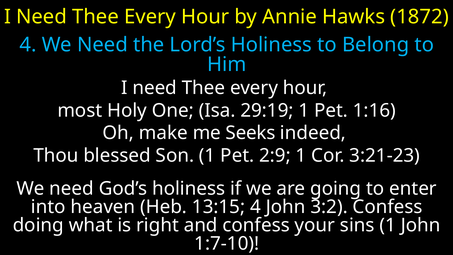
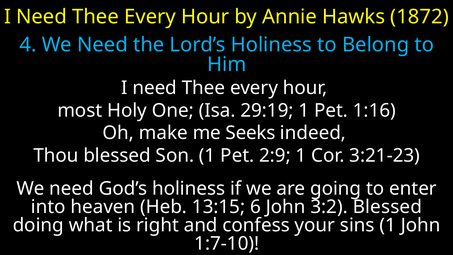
13:15 4: 4 -> 6 (255, 207)
3:2 Confess: Confess -> Blessed (387, 207)
